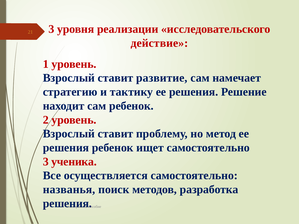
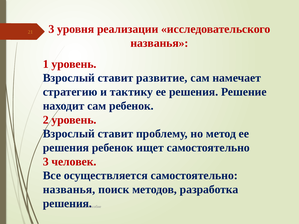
действие: действие -> названья (159, 43)
ученика: ученика -> человек (74, 162)
